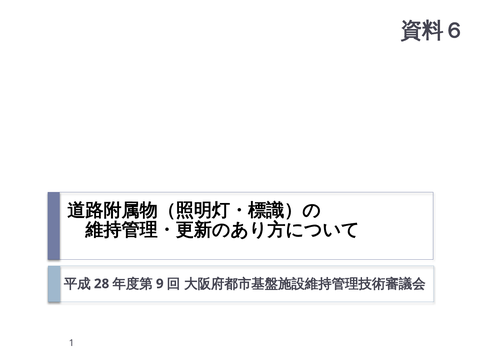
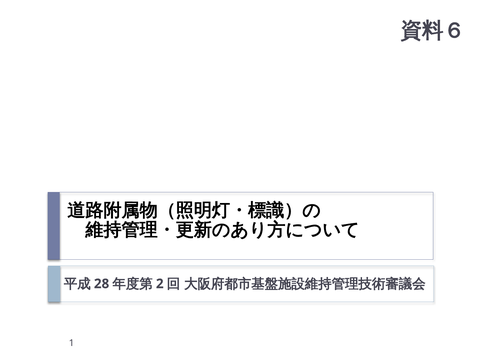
9: 9 -> 2 (160, 284)
